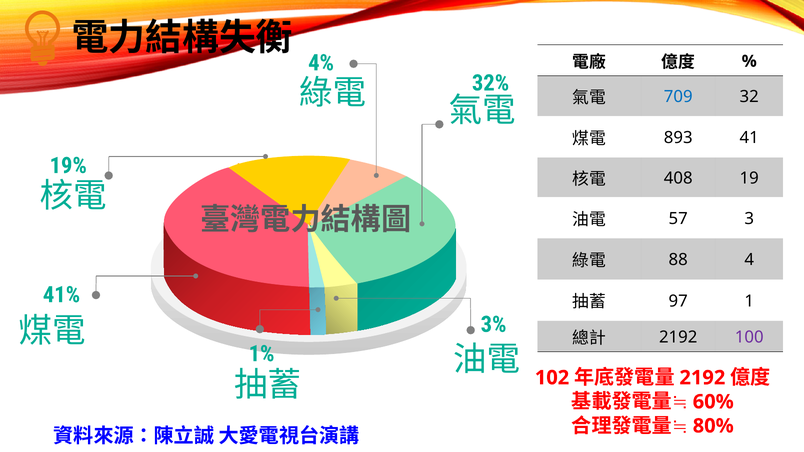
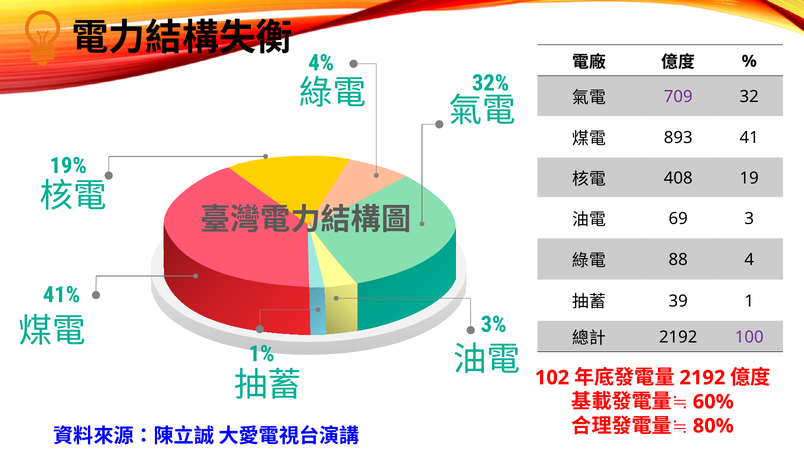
709 colour: blue -> purple (678, 97)
57: 57 -> 69 (678, 219)
97: 97 -> 39 (678, 301)
